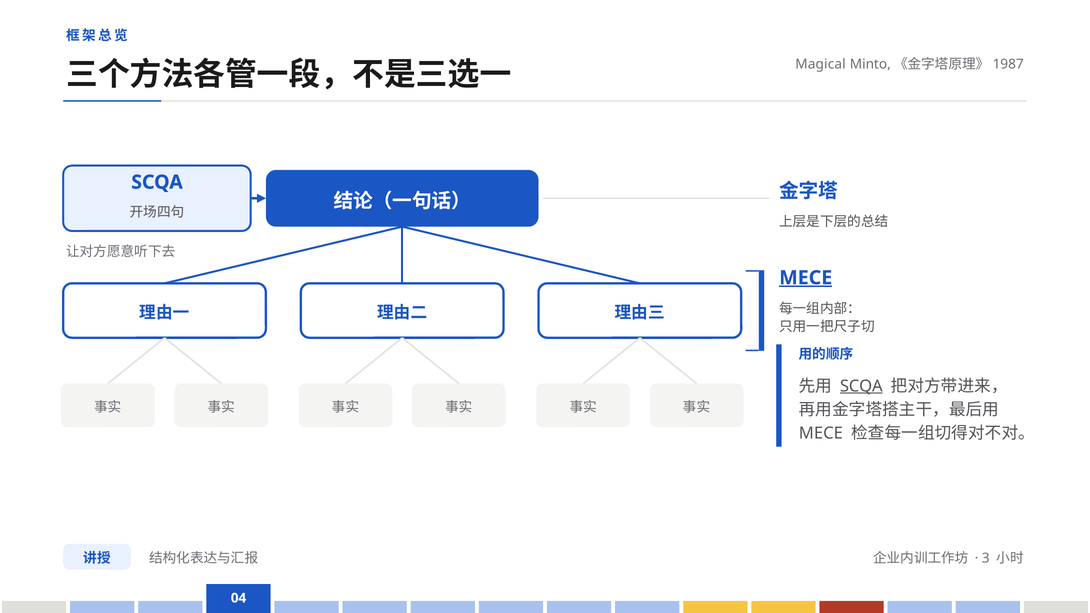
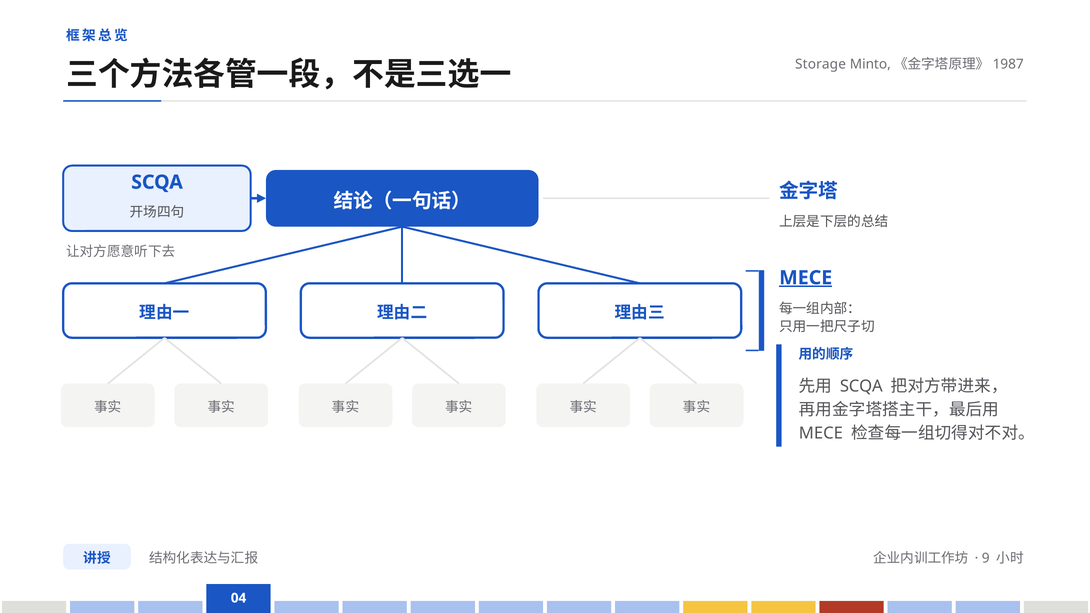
Magical: Magical -> Storage (821, 64)
SCQA underline: present -> none (861, 386)
3: 3 -> 9 (986, 559)
